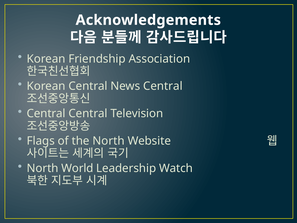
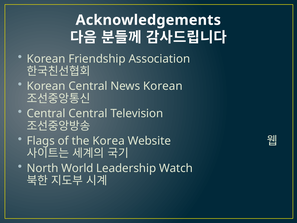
News Central: Central -> Korean (163, 86)
the North: North -> Korea (109, 141)
